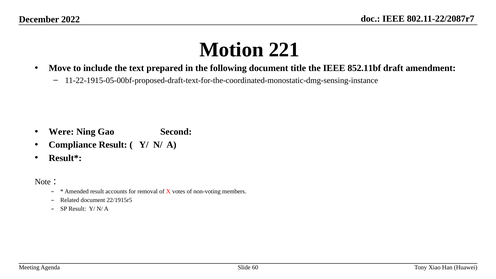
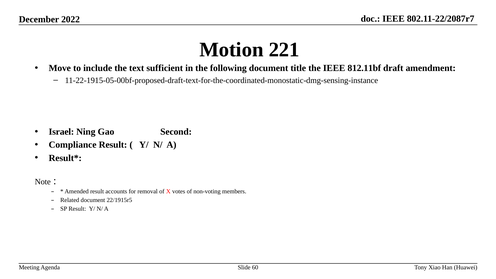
prepared: prepared -> sufficient (165, 68)
852.11bf: 852.11bf -> 812.11bf (364, 68)
Were: Were -> Israel (61, 132)
